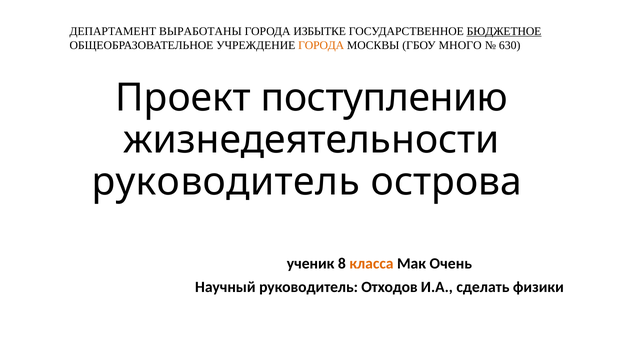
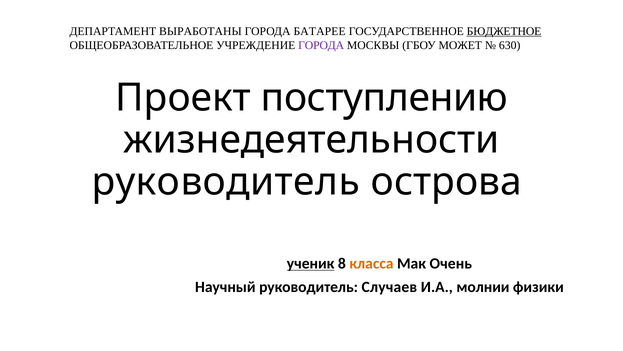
ИЗБЫТКЕ: ИЗБЫТКЕ -> БАТАРЕЕ (320, 31)
ГОРОДА colour: orange -> purple (321, 45)
МНОГО: МНОГО -> МОЖЕТ (460, 45)
ученик underline: none -> present (311, 263)
Отходов: Отходов -> Случаев (389, 286)
сделать: сделать -> молнии (483, 286)
